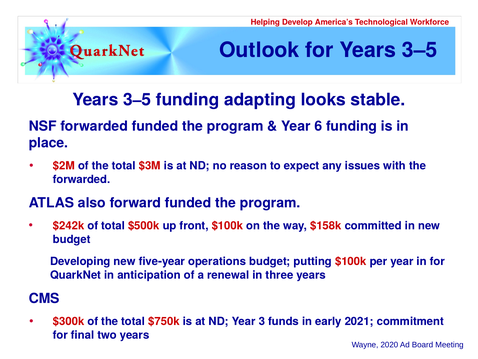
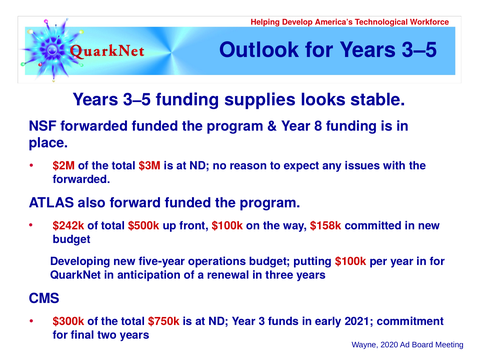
adapting: adapting -> supplies (260, 100)
6: 6 -> 8 (318, 126)
